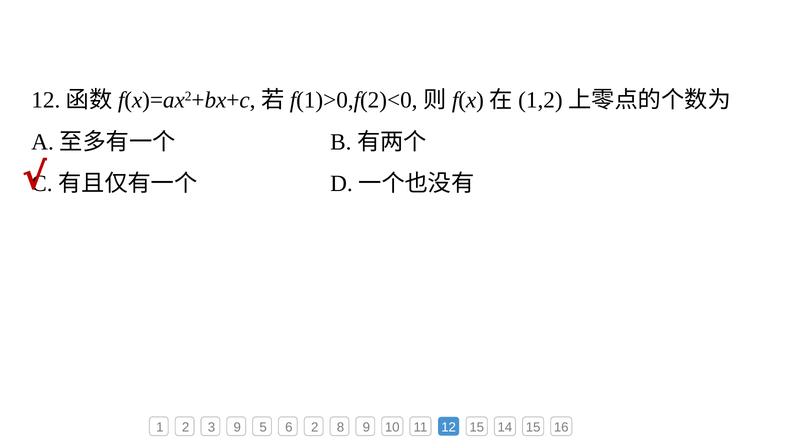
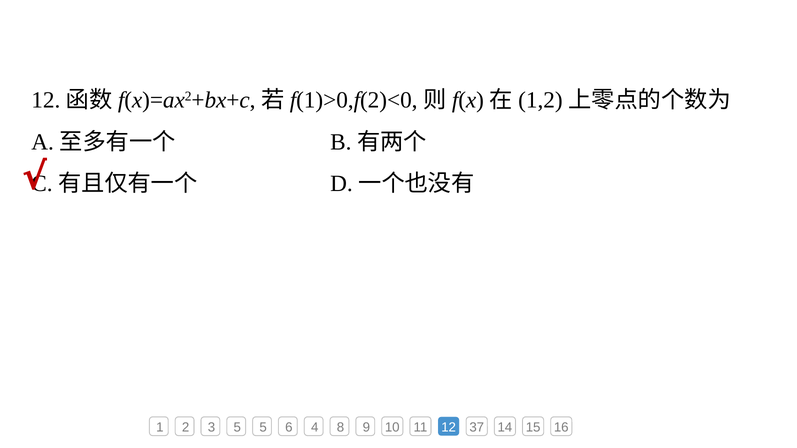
3 9: 9 -> 5 (237, 427)
6 2: 2 -> 4 (315, 427)
12 15: 15 -> 37 (477, 427)
